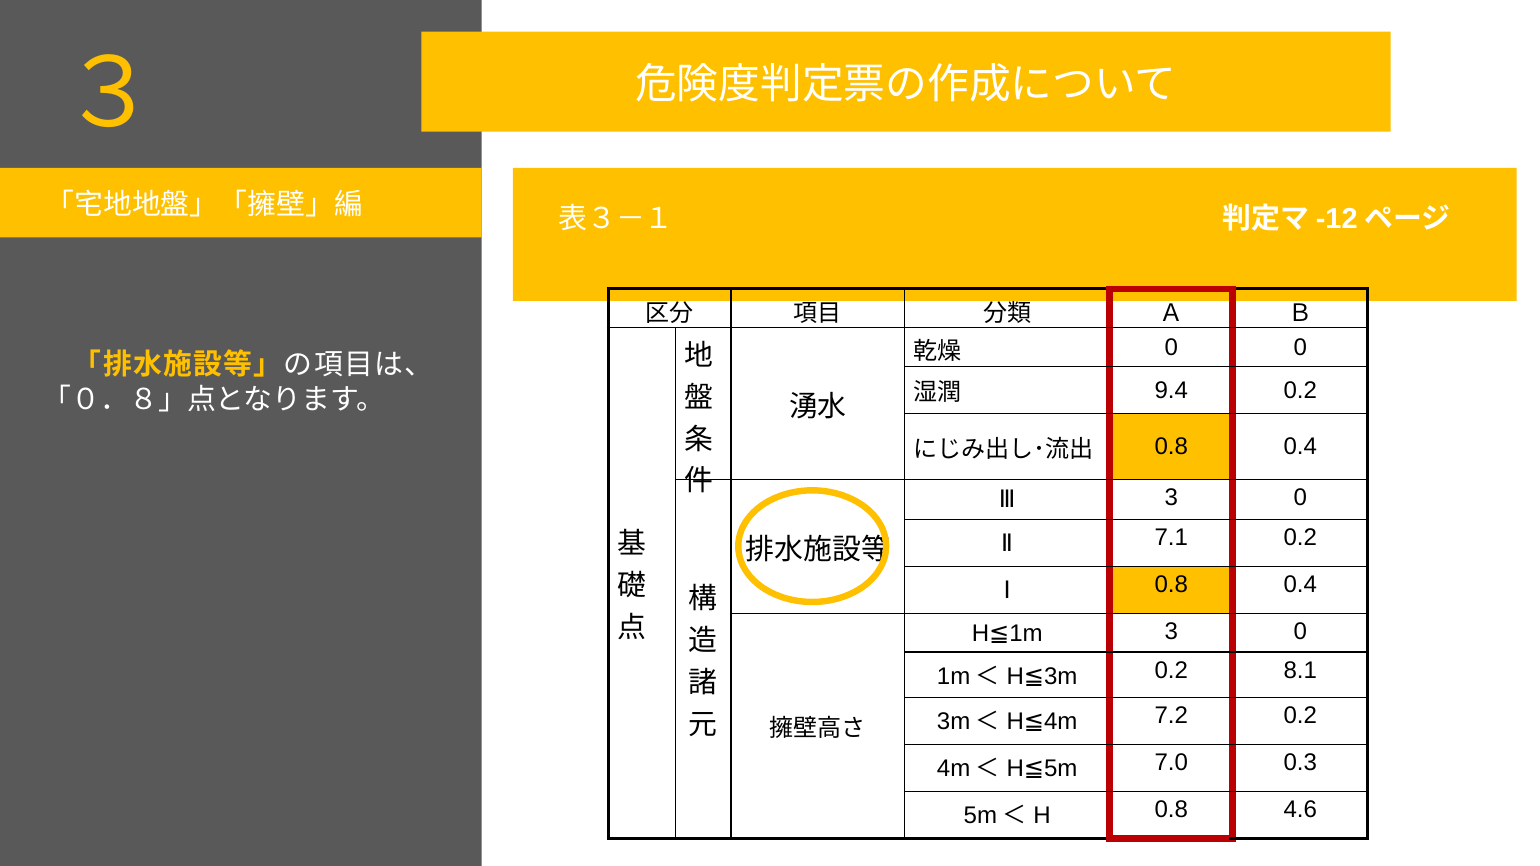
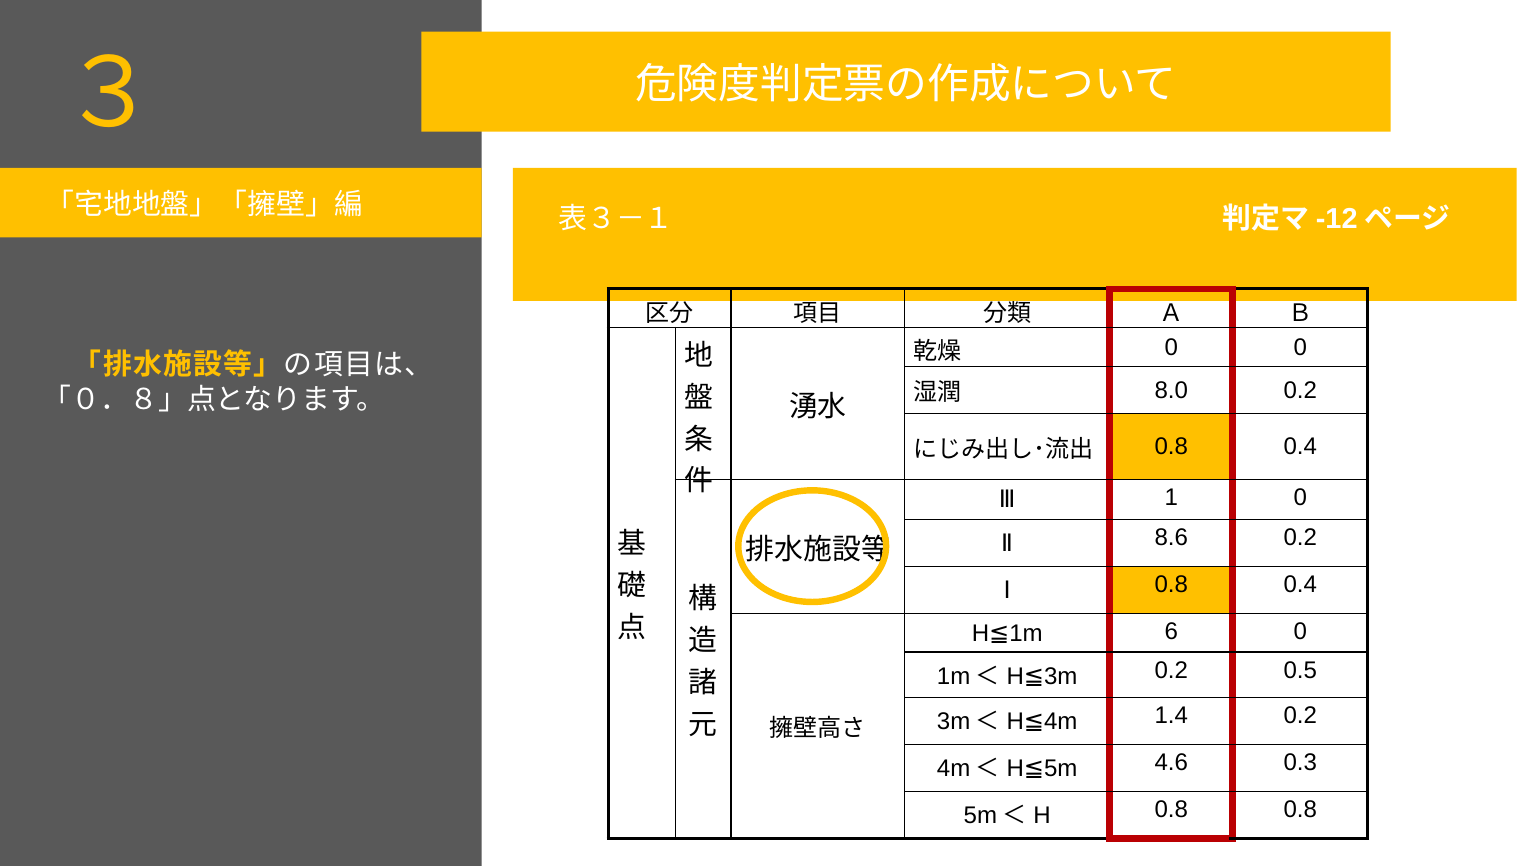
9.4: 9.4 -> 8.0 (1171, 391)
Ⅲ 3: 3 -> 1 (1171, 498)
7.1: 7.1 -> 8.6 (1171, 538)
3: 3 -> 6 (1171, 632)
8.1: 8.1 -> 0.5 (1300, 671)
7.2: 7.2 -> 1.4 (1171, 716)
7.0: 7.0 -> 4.6 (1171, 763)
0.8 4.6: 4.6 -> 0.8 (1300, 810)
